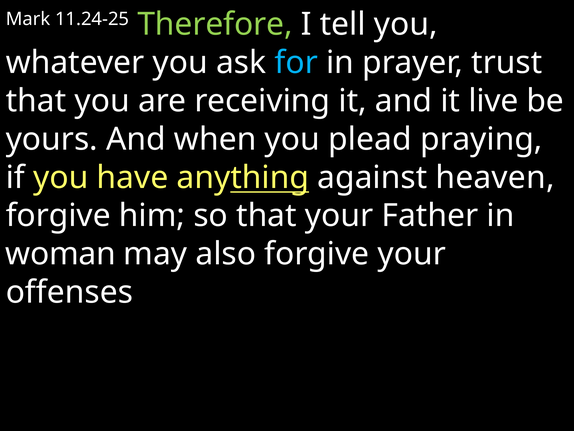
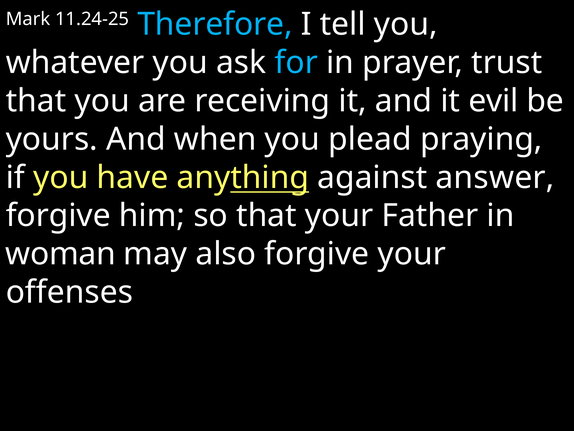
Therefore colour: light green -> light blue (215, 24)
live: live -> evil (493, 101)
heaven: heaven -> answer (495, 177)
